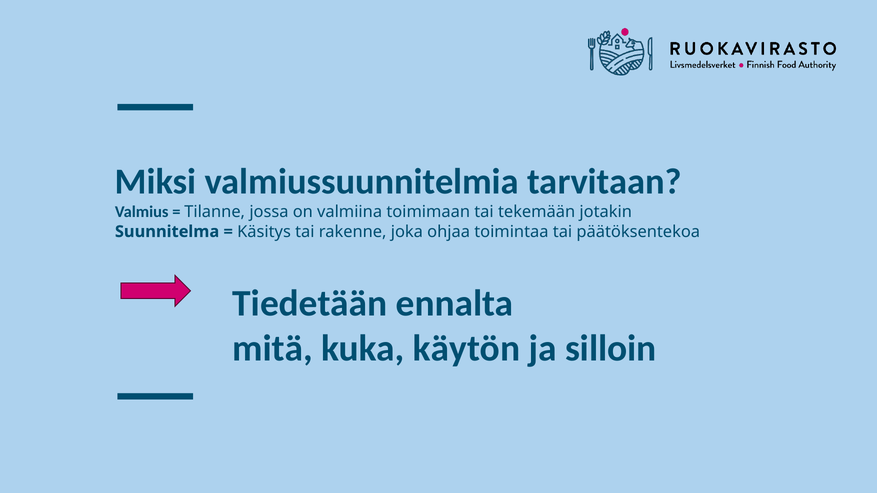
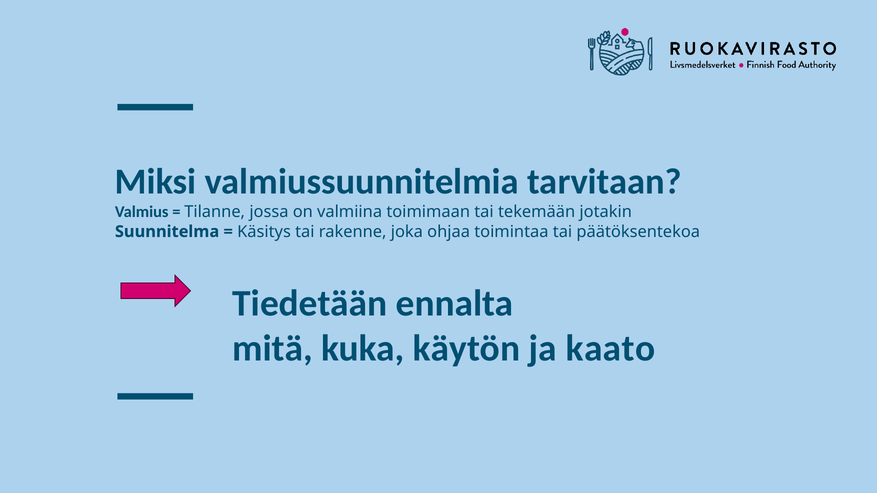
silloin: silloin -> kaato (611, 349)
